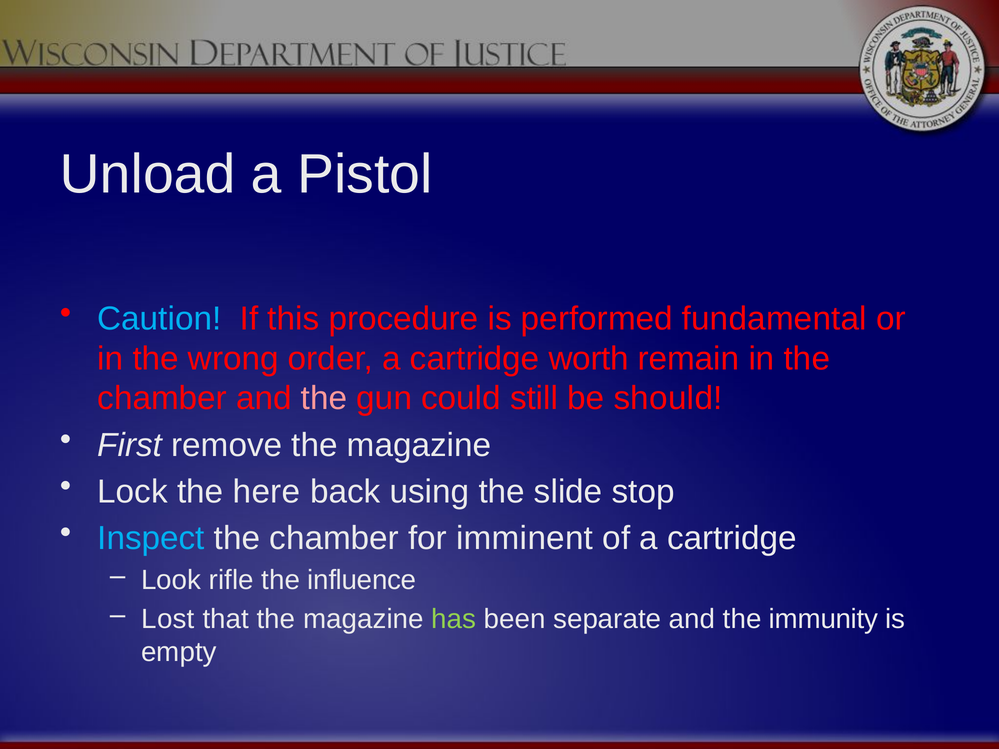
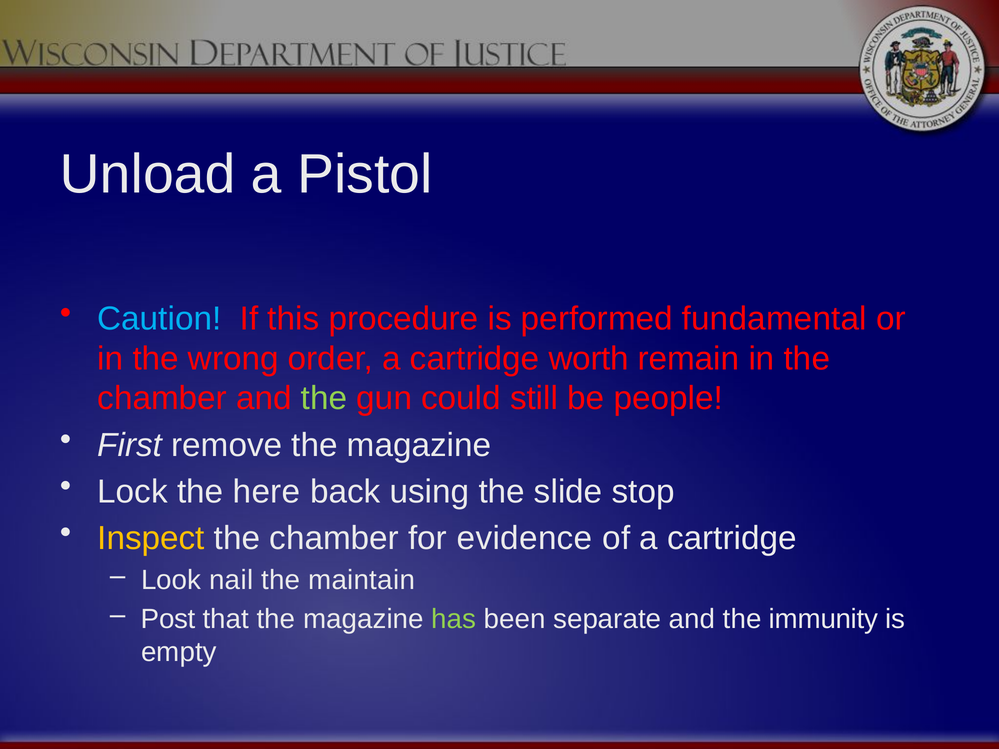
the colour: pink -> light green (324, 399)
should: should -> people (668, 399)
Inspect colour: light blue -> yellow (151, 538)
imminent: imminent -> evidence (525, 538)
rifle: rifle -> nail (231, 580)
influence: influence -> maintain (362, 580)
Lost: Lost -> Post (168, 619)
